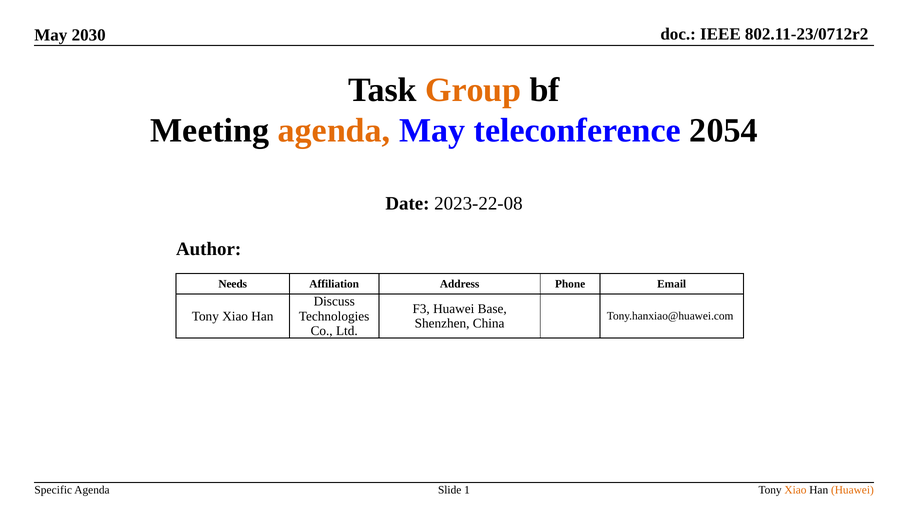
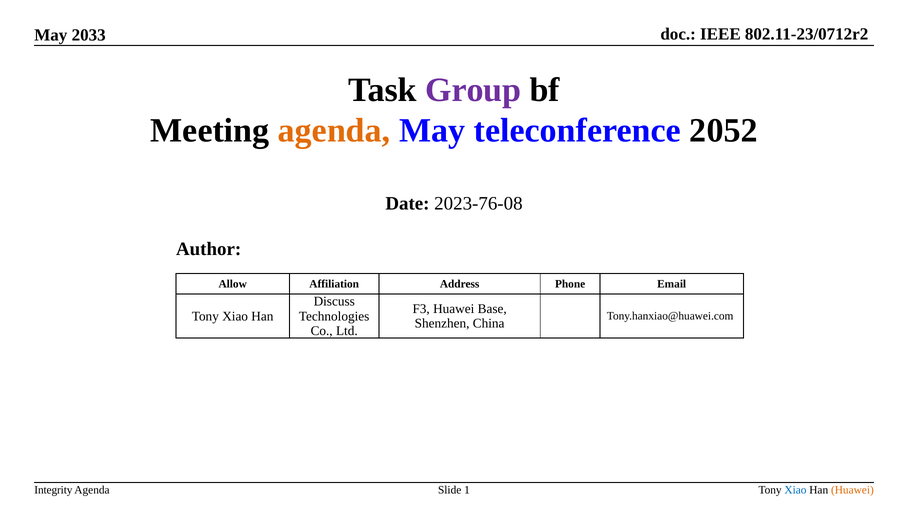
2030: 2030 -> 2033 (89, 35)
Group colour: orange -> purple (473, 90)
2054: 2054 -> 2052 (724, 131)
2023-22-08: 2023-22-08 -> 2023-76-08 (478, 203)
Needs: Needs -> Allow (233, 284)
Specific: Specific -> Integrity (53, 490)
Xiao colour: orange -> blue (795, 490)
